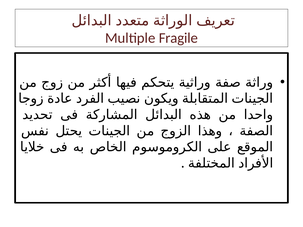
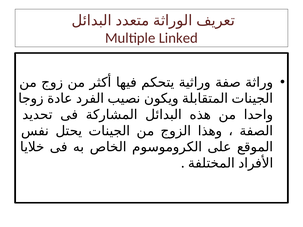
Fragile: Fragile -> Linked (178, 38)
